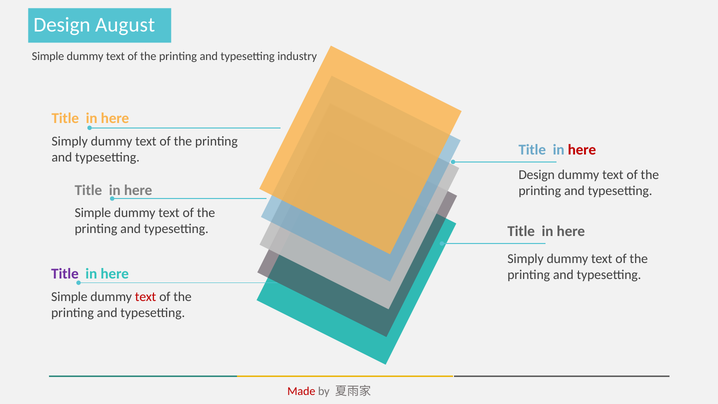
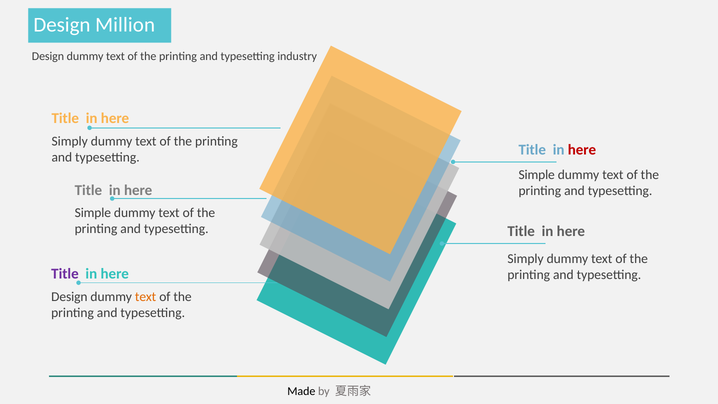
August: August -> Million (125, 25)
Simple: Simple -> Design (48, 56)
Design: Design -> Simple (537, 175)
Simple: Simple -> Design (69, 297)
text colour: red -> orange (146, 297)
Made colour: red -> black (301, 391)
